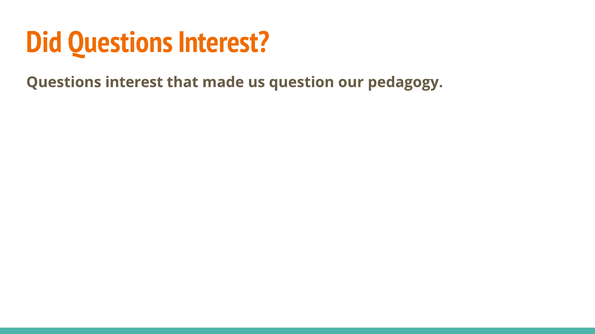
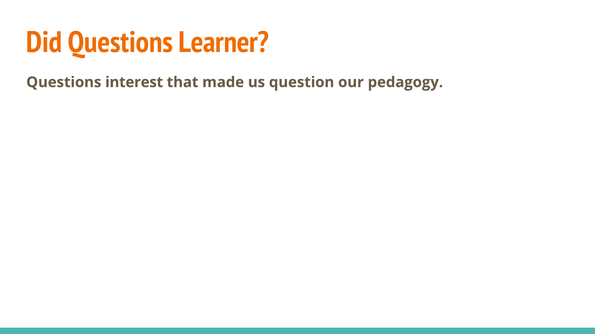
Did Questions Interest: Interest -> Learner (224, 43)
